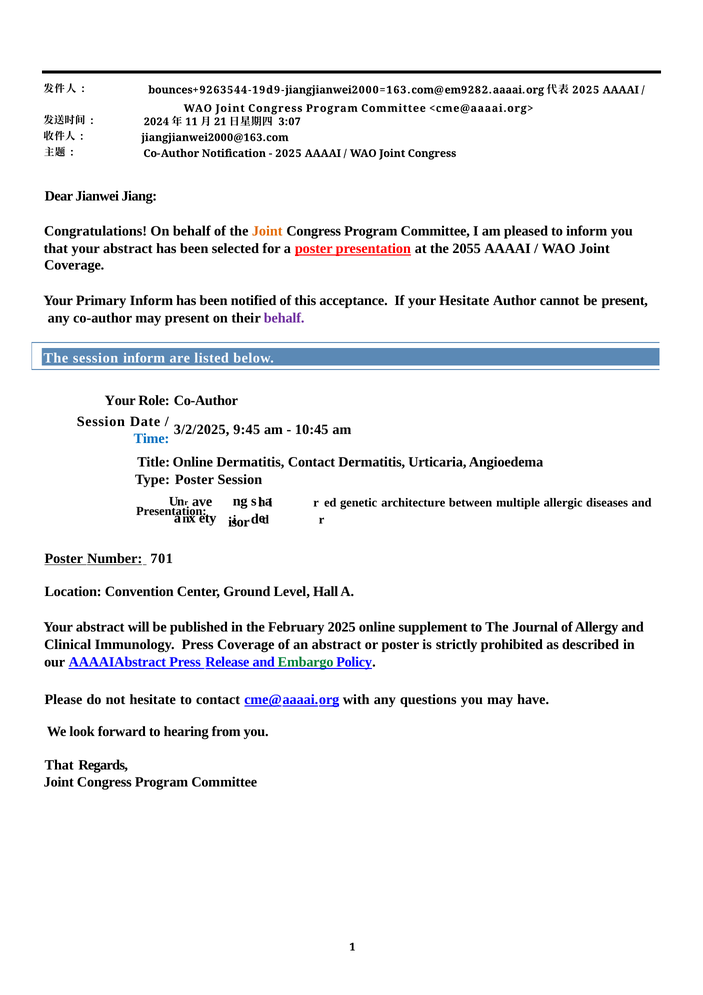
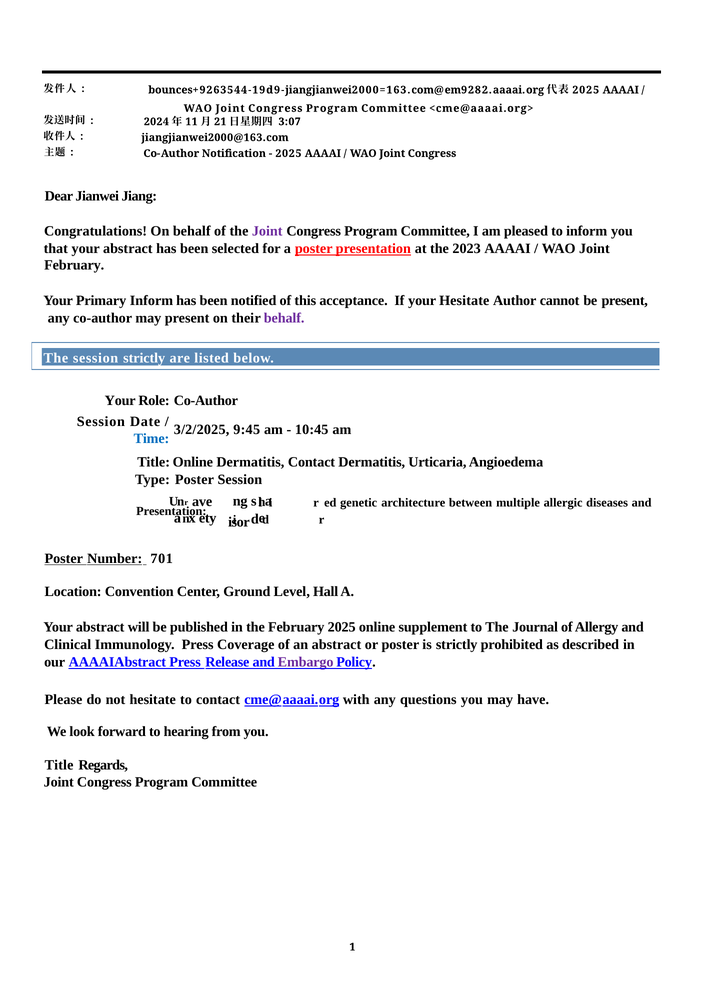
Joint colour: orange -> purple (267, 231)
2055: 2055 -> 2023 (467, 249)
Coverage: Coverage -> February (74, 265)
session inform: inform -> strictly (144, 358)
Embargo colour: green -> purple (306, 662)
That: That -> Title (59, 764)
